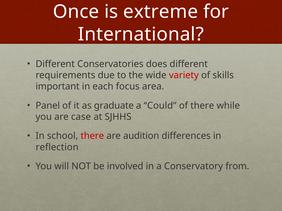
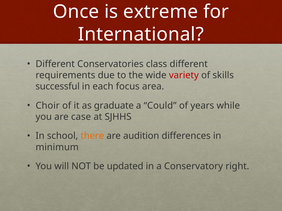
does: does -> class (157, 64)
important: important -> successful (58, 87)
Panel: Panel -> Choir (48, 106)
of there: there -> years (202, 106)
there colour: red -> orange (92, 136)
reflection: reflection -> minimum (57, 147)
involved: involved -> updated (125, 167)
from: from -> right (237, 167)
